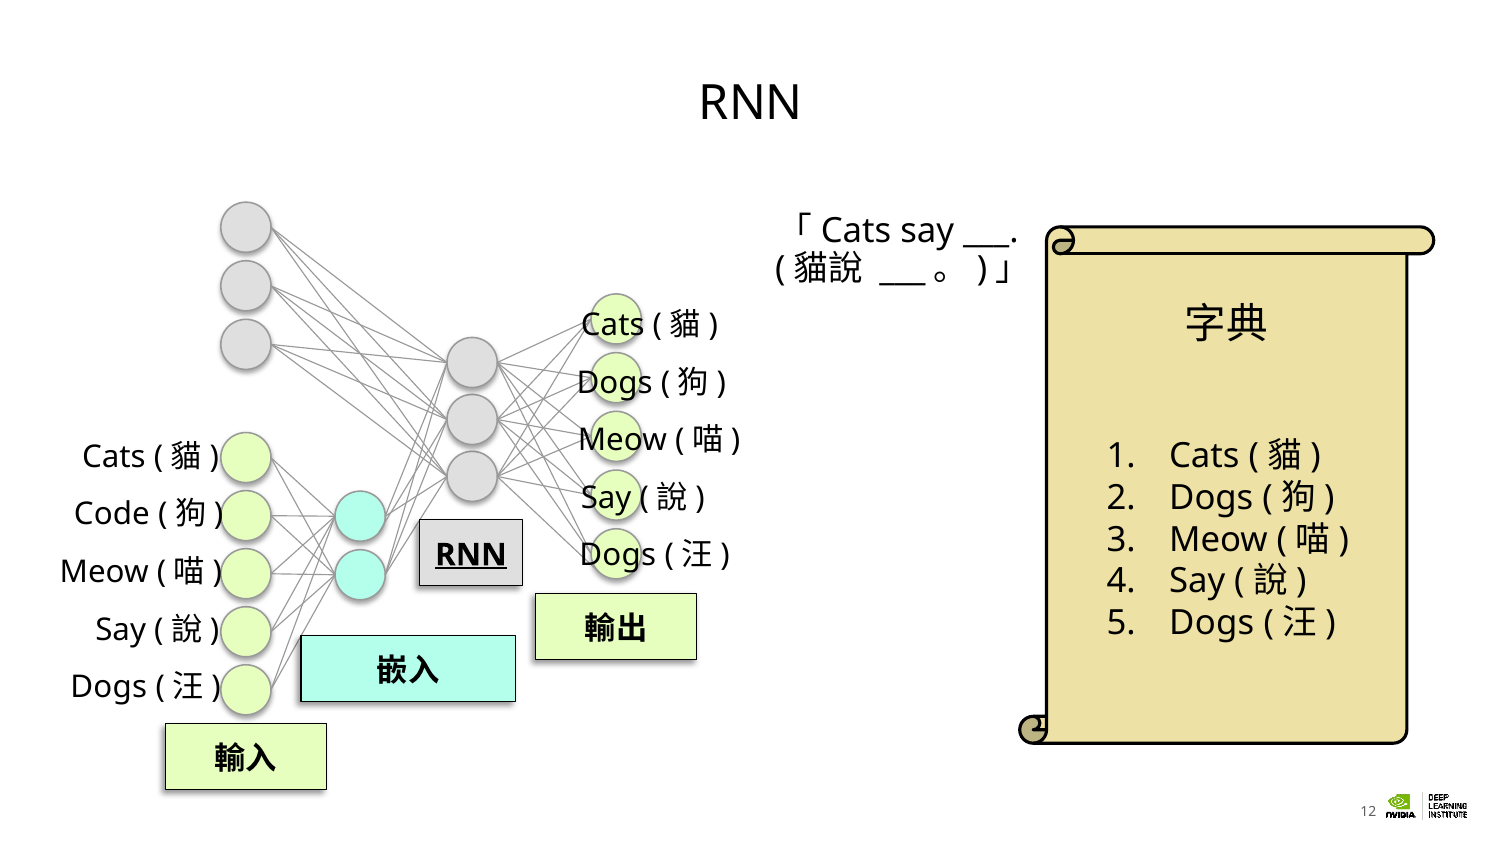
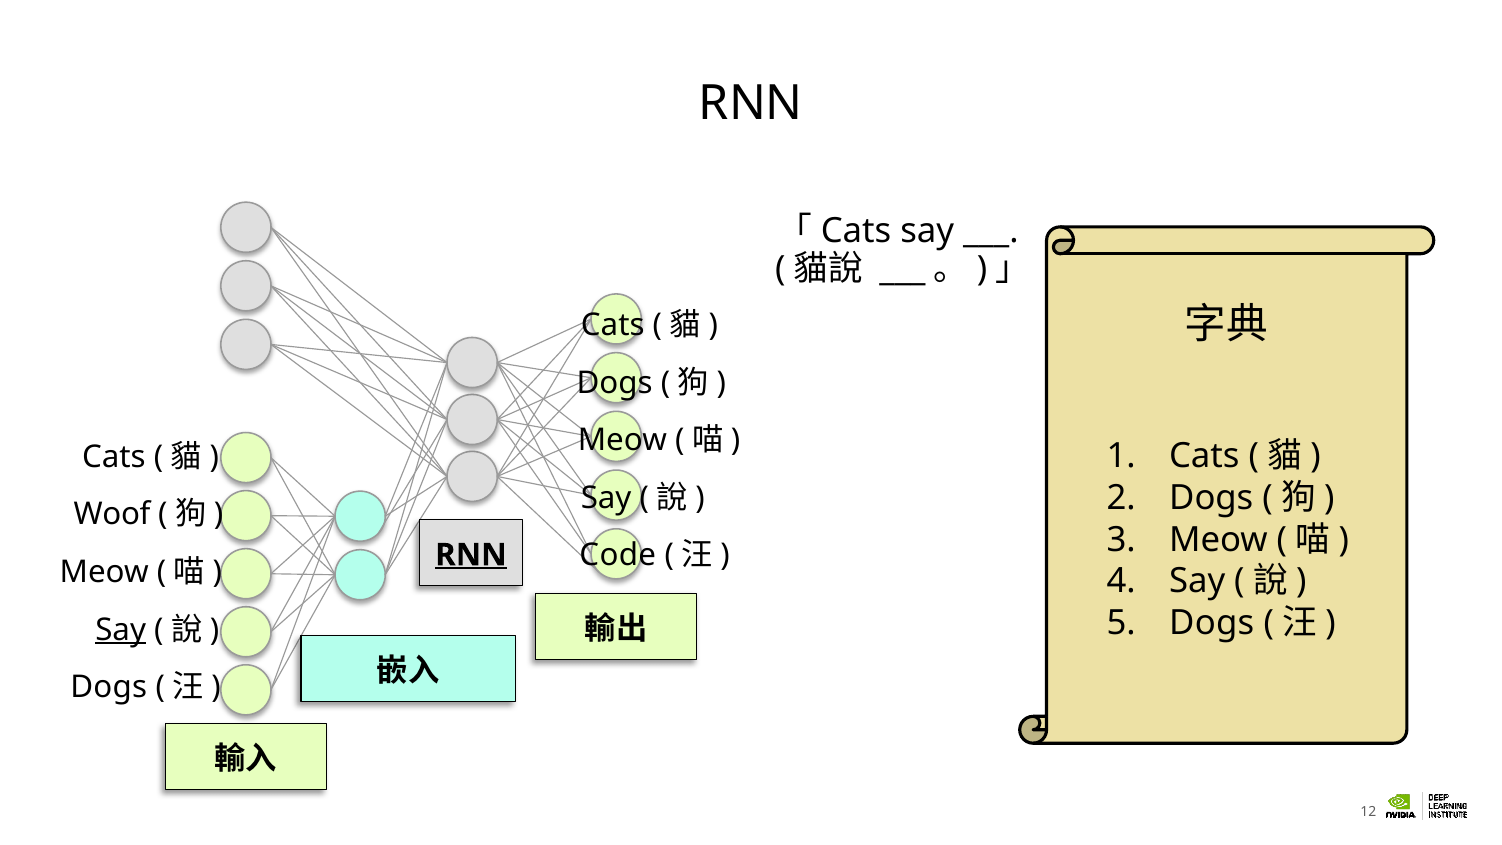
Code: Code -> Woof (112, 515)
Dogs: Dogs -> Code (618, 555)
Say underline: none -> present (121, 630)
